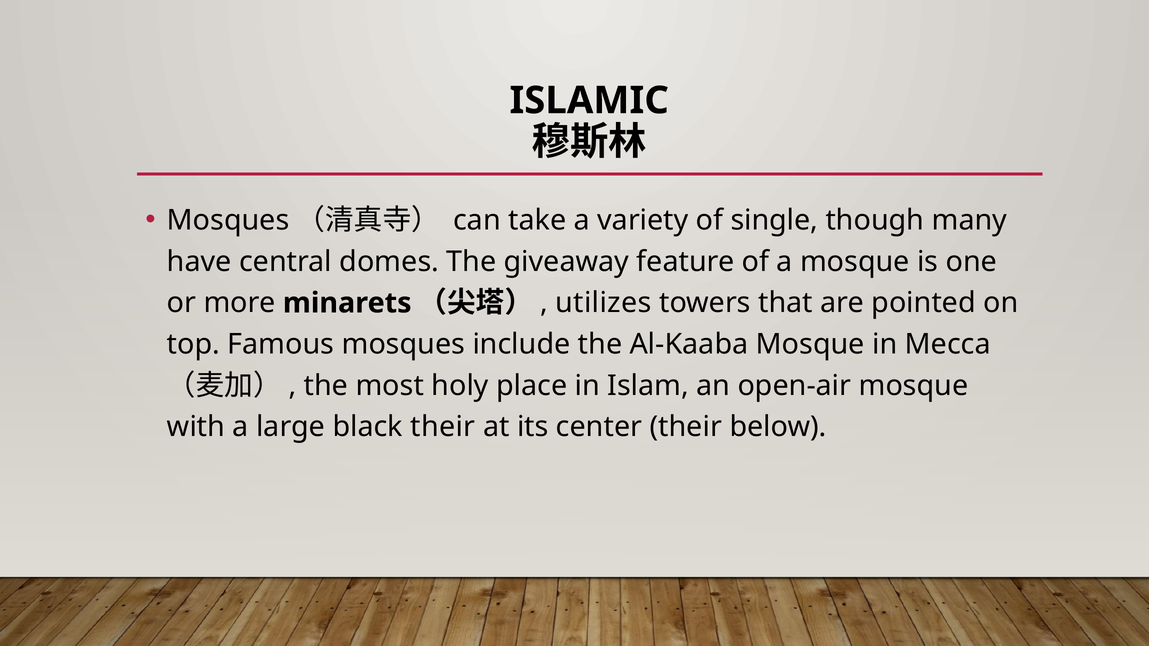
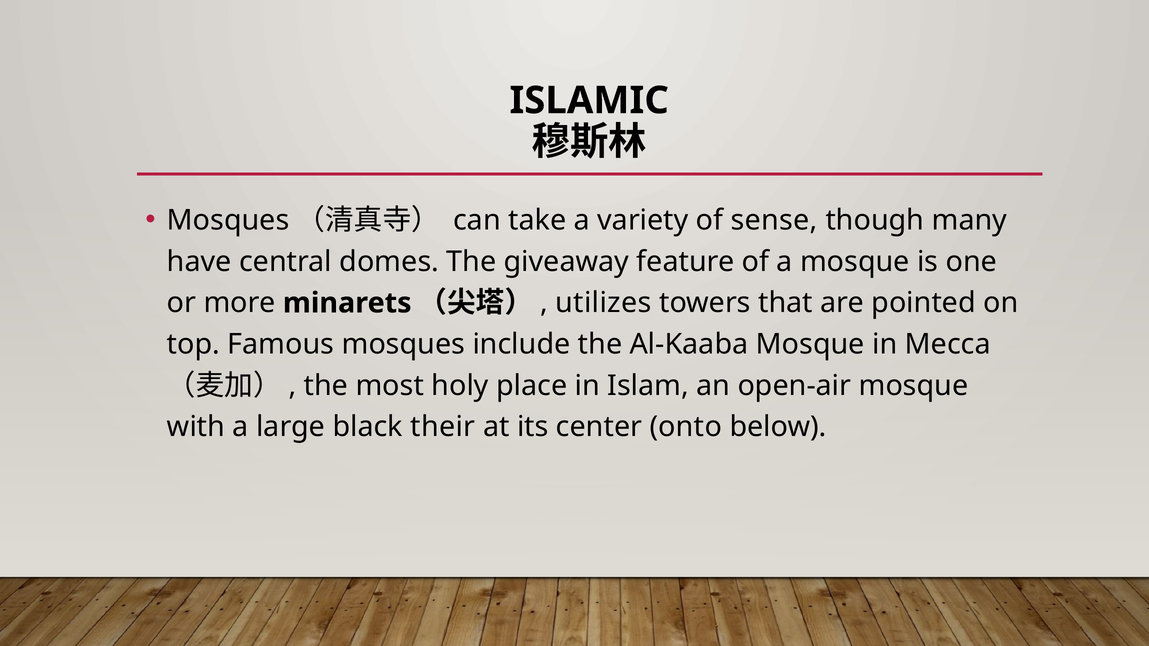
single: single -> sense (774, 220)
center their: their -> onto (686, 427)
